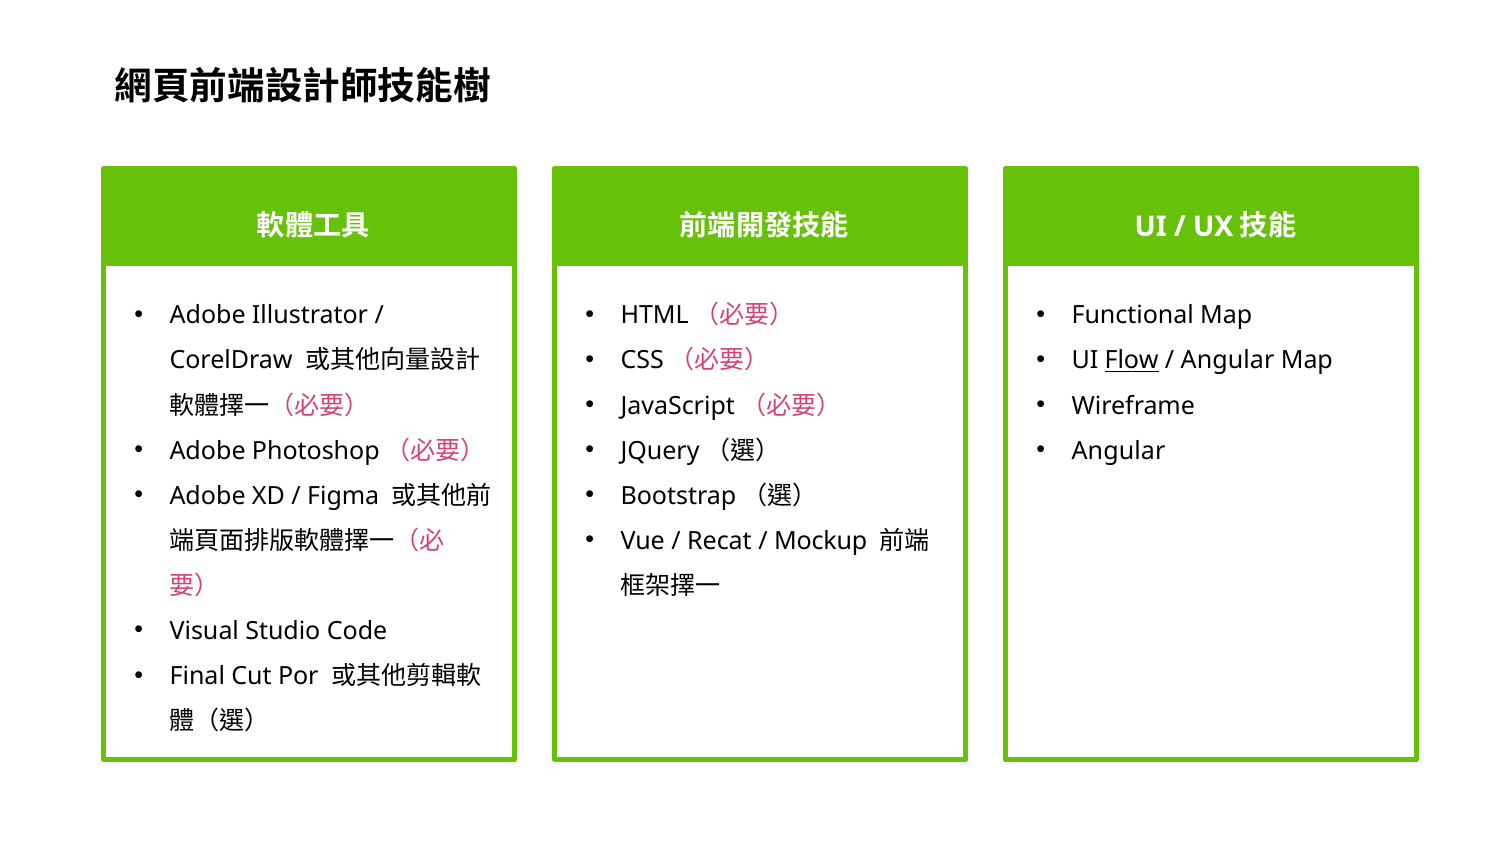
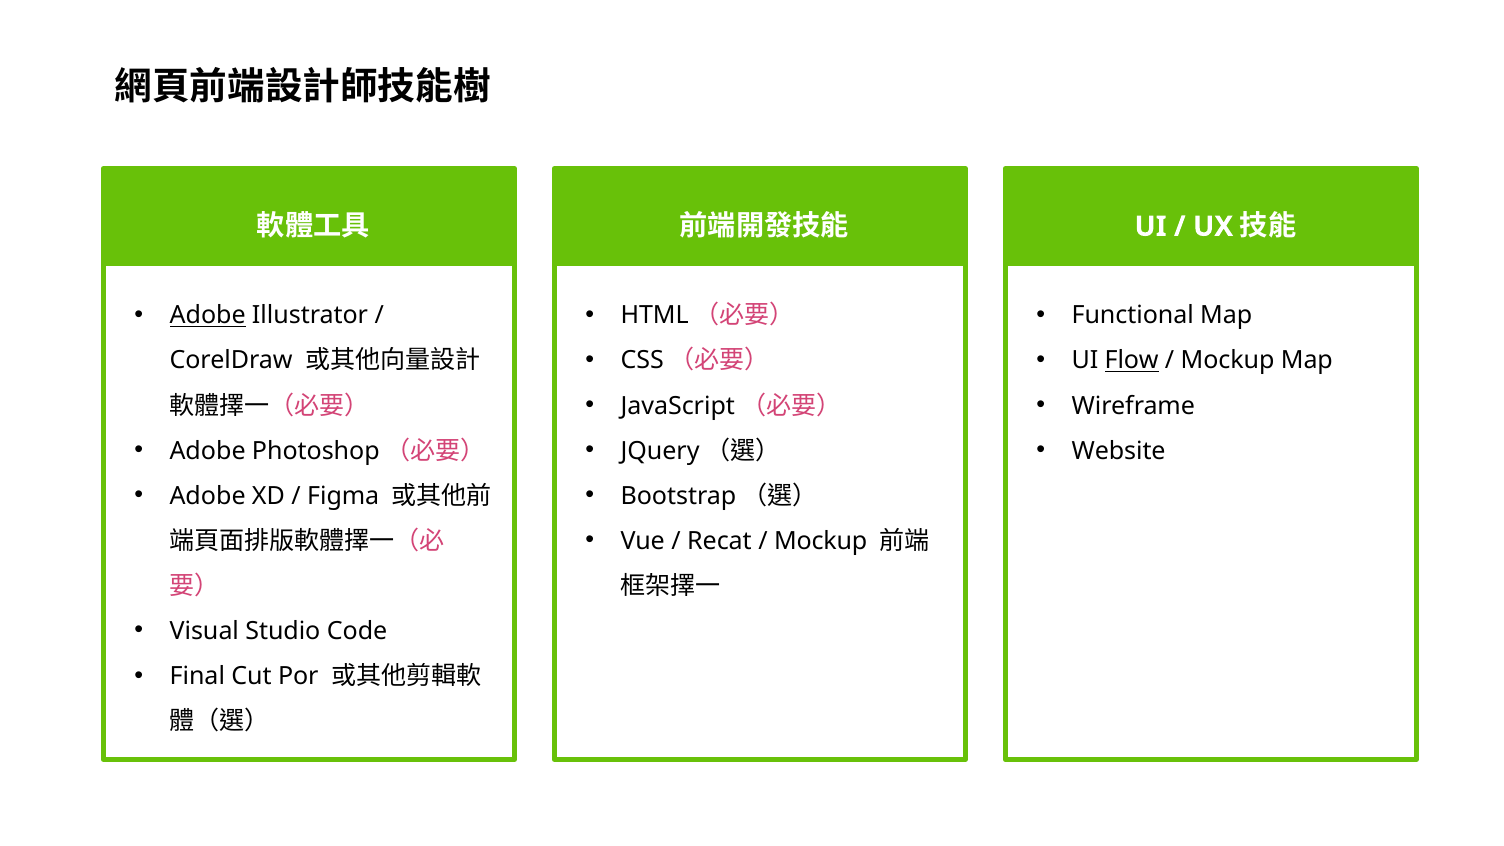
Adobe underline: none -> present (208, 316)
Angular: Angular -> Mockup (1228, 361)
Angular: Angular -> Website (1119, 451)
